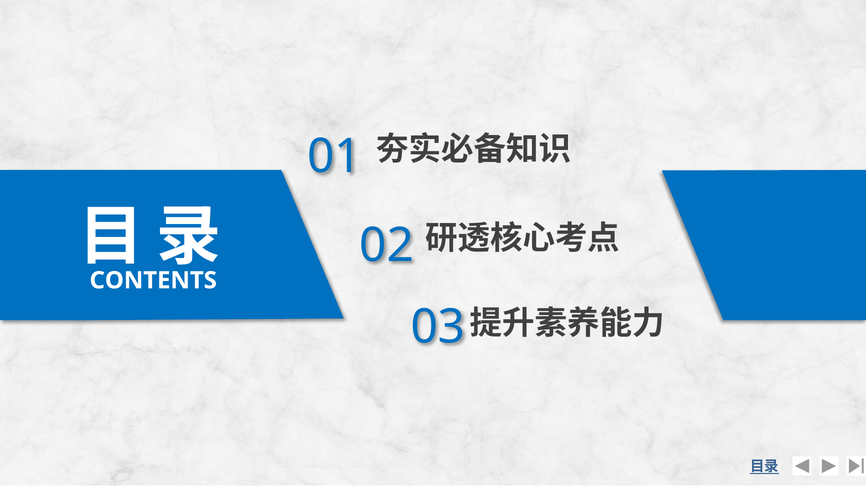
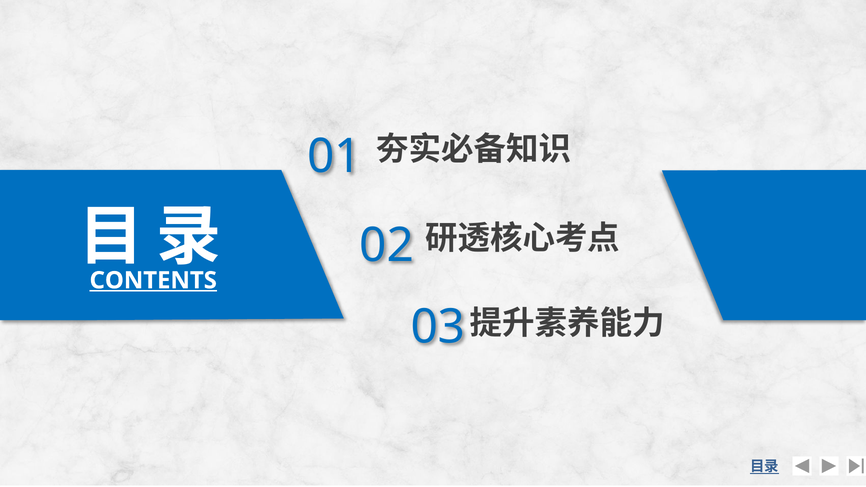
CONTENTS underline: none -> present (153, 281)
